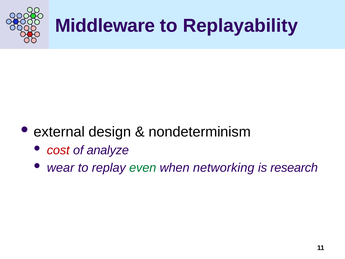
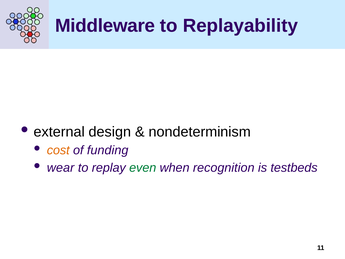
cost colour: red -> orange (58, 150)
analyze: analyze -> funding (108, 150)
networking: networking -> recognition (224, 168)
research: research -> testbeds (294, 168)
